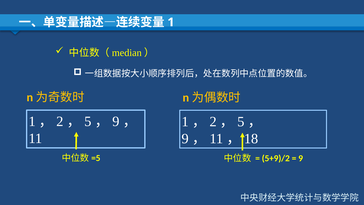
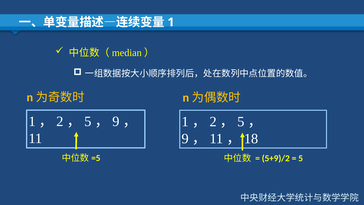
9: 9 -> 5 (301, 158)
